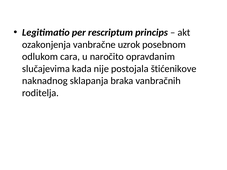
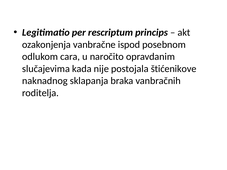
uzrok: uzrok -> ispod (129, 45)
